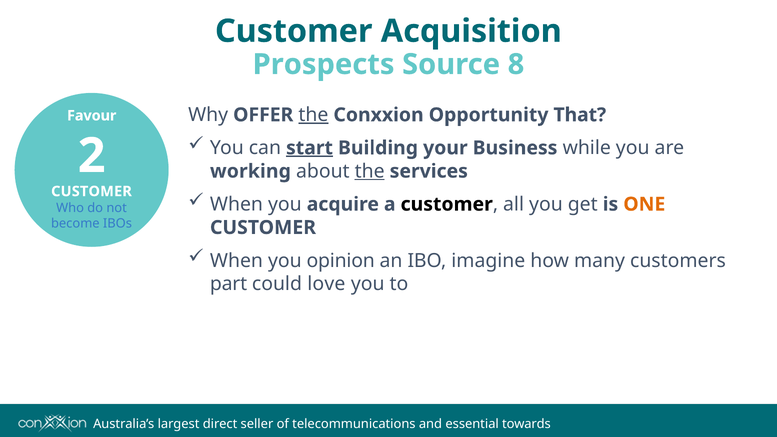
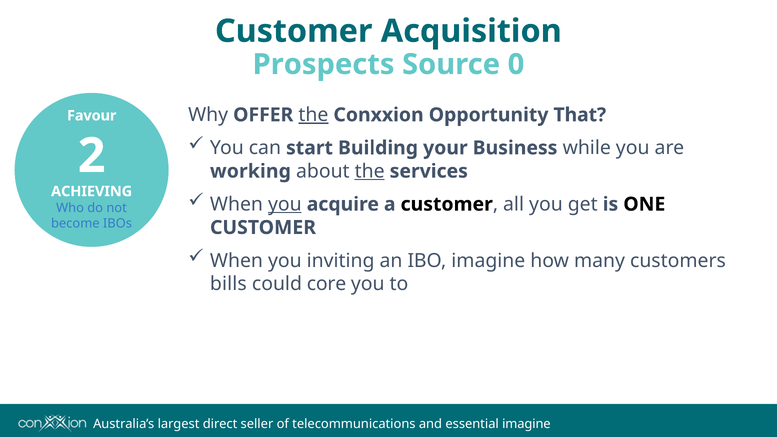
8: 8 -> 0 (516, 64)
start underline: present -> none (309, 148)
CUSTOMER: CUSTOMER -> ACHIEVING (92, 191)
you underline: none -> present (285, 204)
ONE colour: orange -> black (644, 204)
opinion: opinion -> inviting (341, 261)
part: part -> bills (228, 284)
love: love -> core (327, 284)
towards: towards -> imagine (526, 424)
